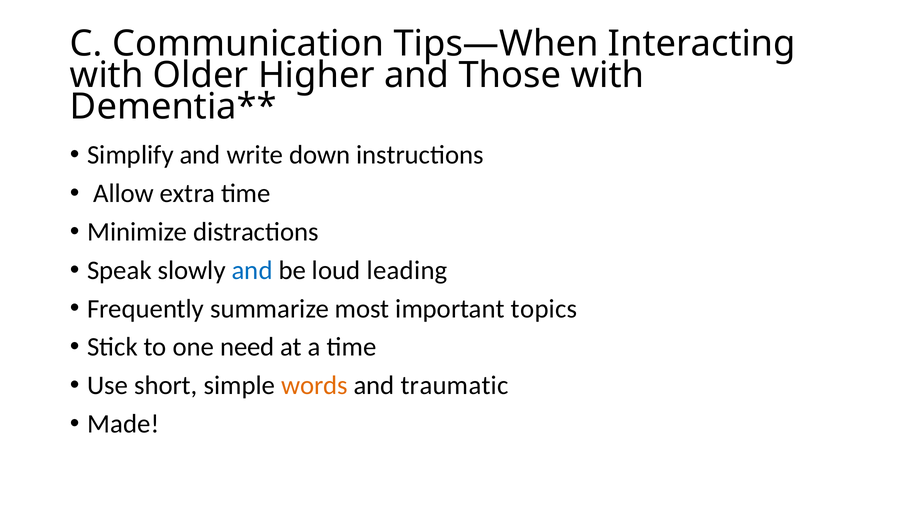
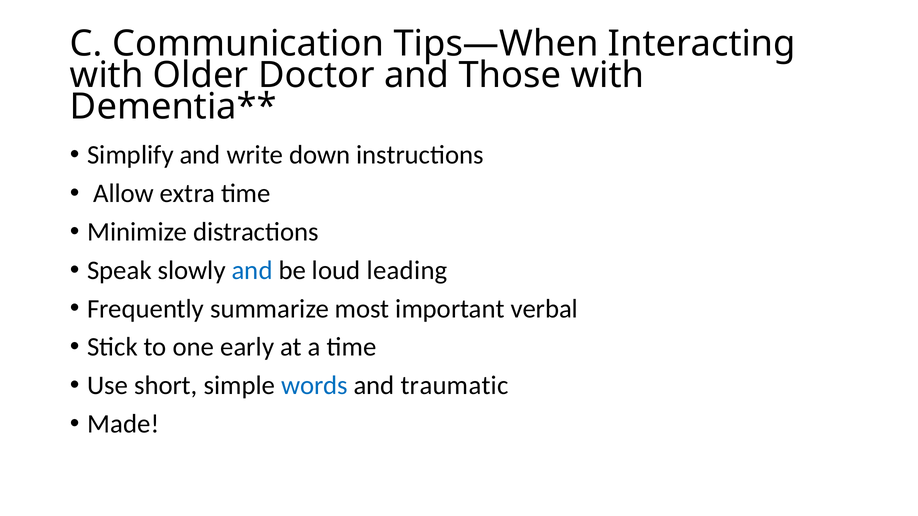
Higher: Higher -> Doctor (316, 75)
topics: topics -> verbal (544, 309)
need: need -> early (247, 347)
words colour: orange -> blue (314, 386)
